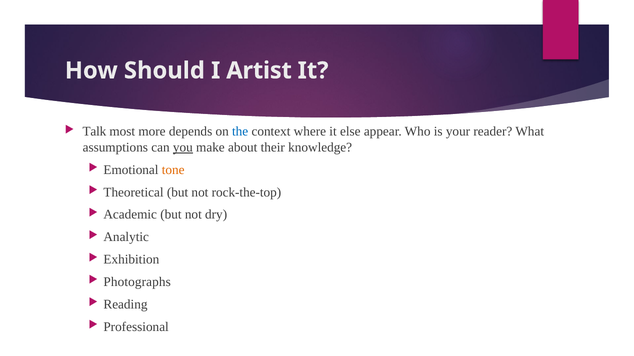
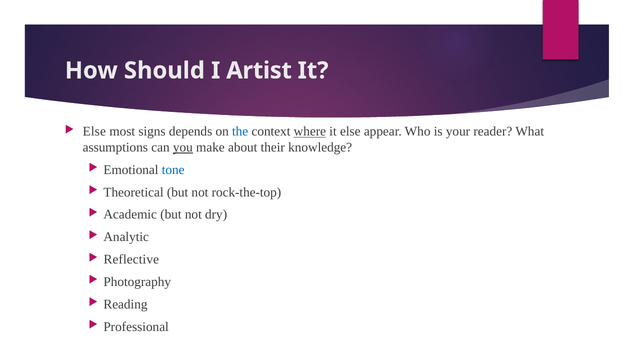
Talk: Talk -> Else (94, 132)
more: more -> signs (152, 132)
where underline: none -> present (310, 132)
tone colour: orange -> blue (173, 170)
Exhibition: Exhibition -> Reflective (131, 260)
Photographs: Photographs -> Photography (137, 282)
